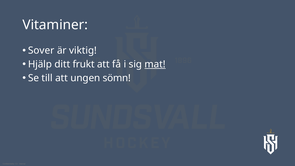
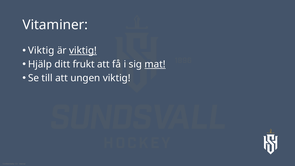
Sover: Sover -> Viktig (41, 51)
viktig underline: none -> present (83, 51)
ungen sömn: sömn -> viktig (117, 78)
